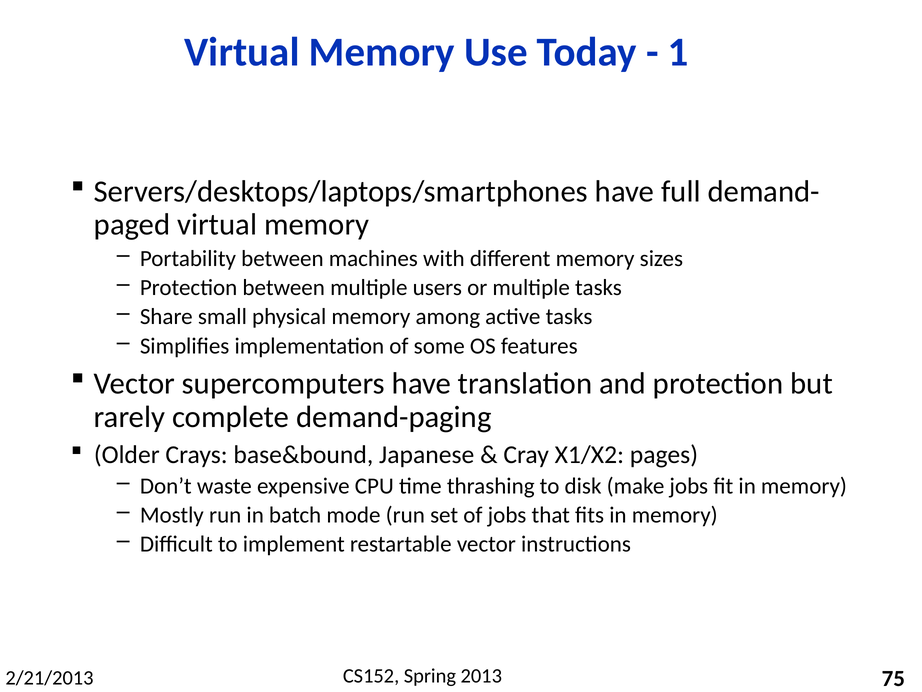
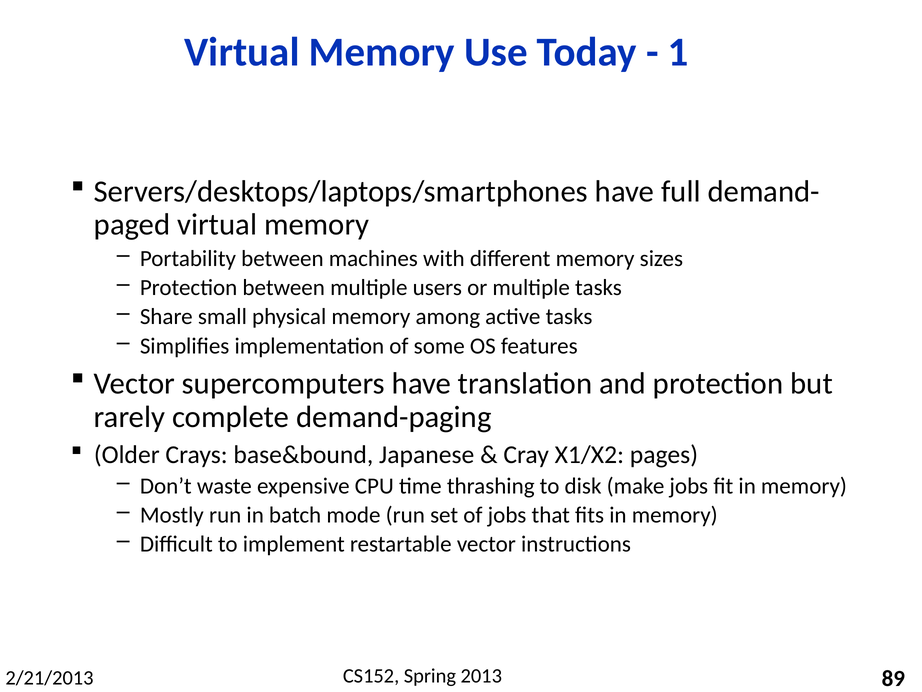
75: 75 -> 89 (893, 678)
